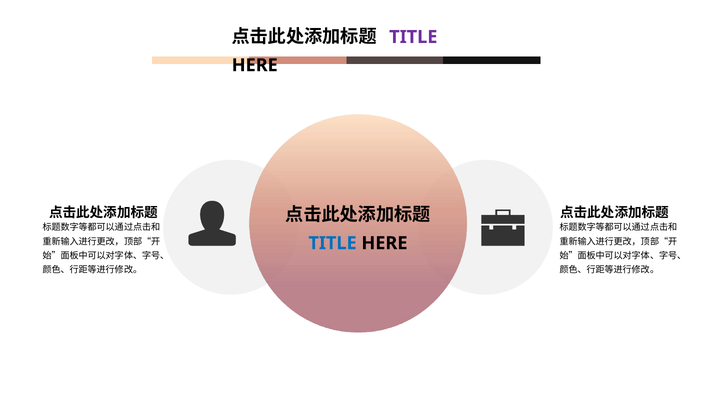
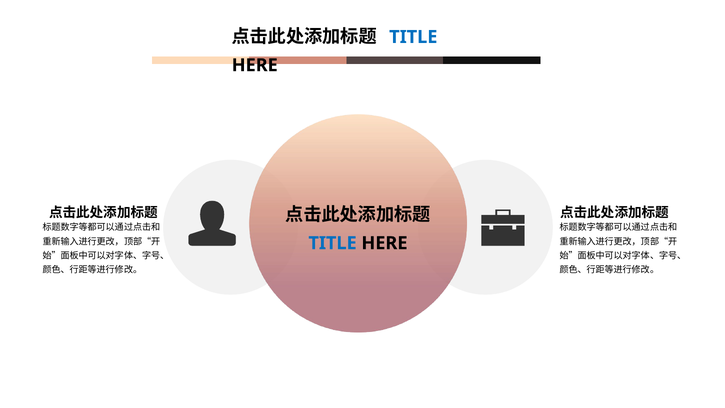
TITLE colour: purple -> blue (413, 37)
